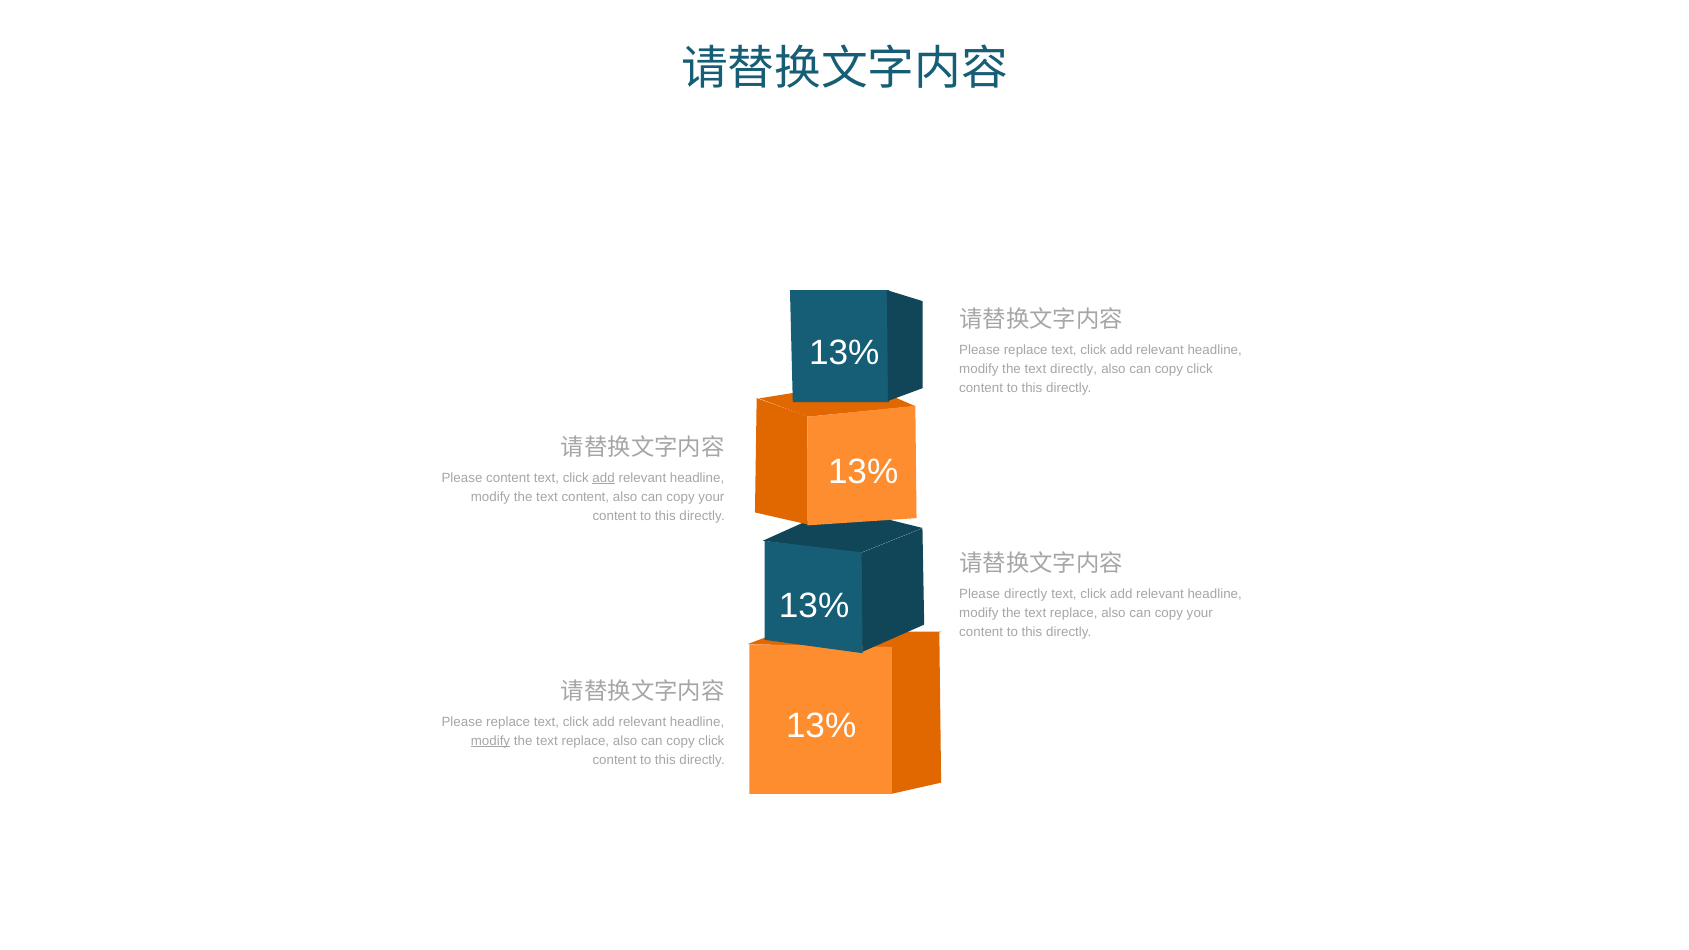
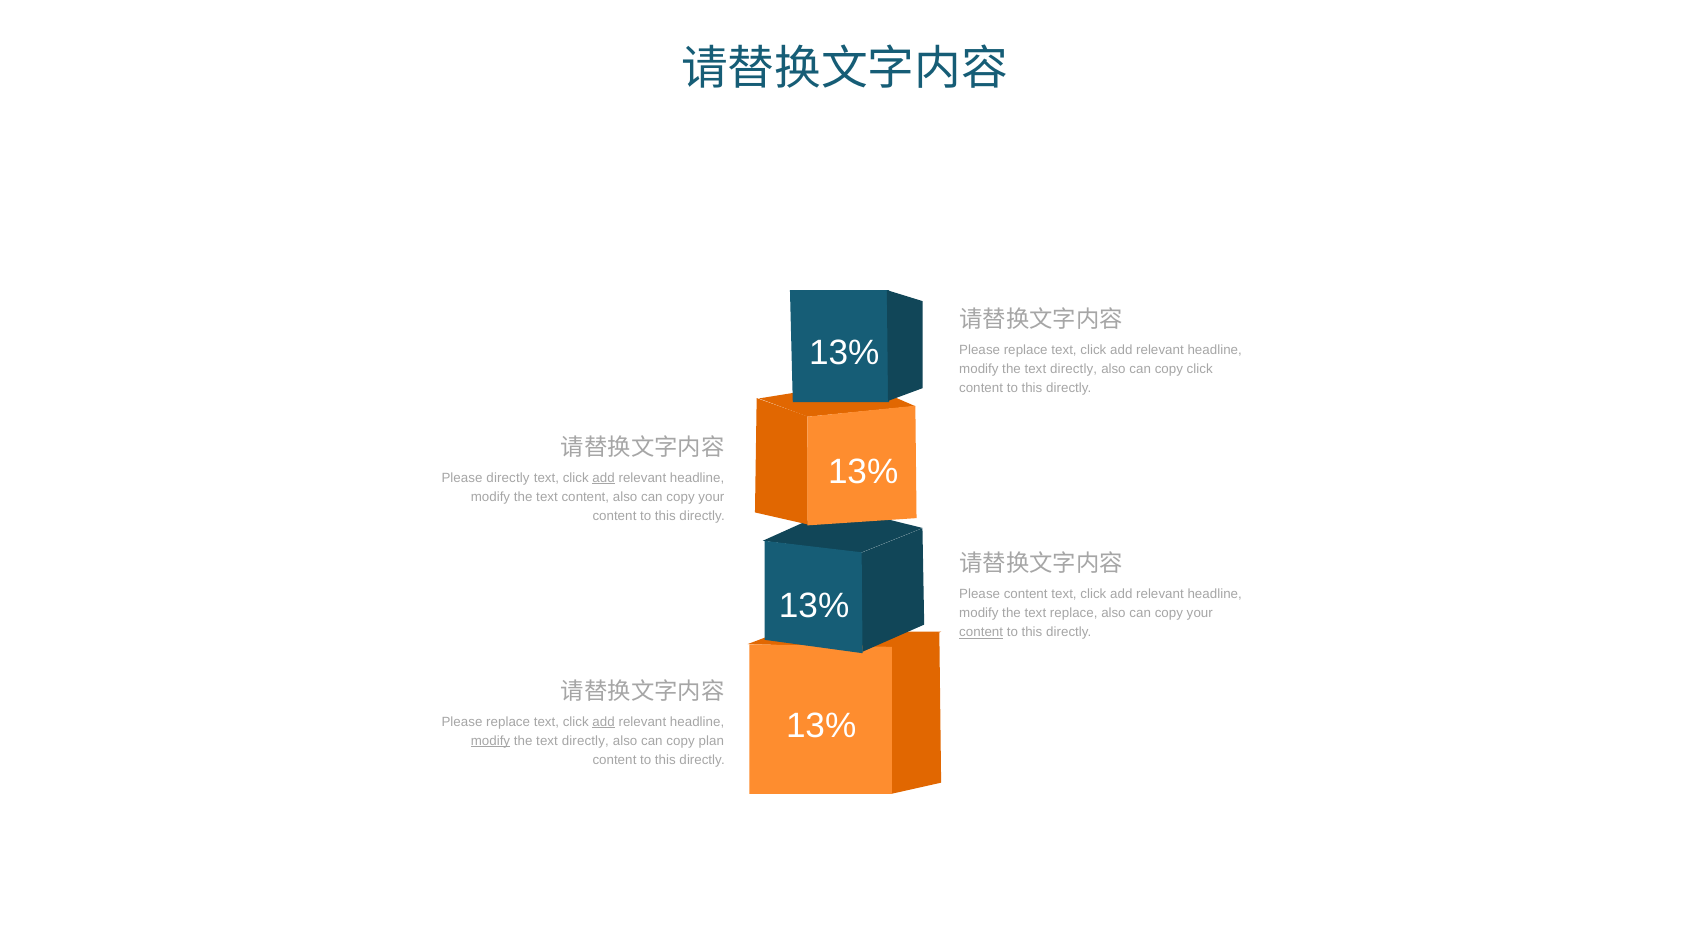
Please content: content -> directly (508, 478)
Please directly: directly -> content (1026, 594)
content underline: none -> present (981, 632)
add underline: none -> present (604, 722)
replace: replace -> directly (585, 741)
click: click -> plan (711, 741)
